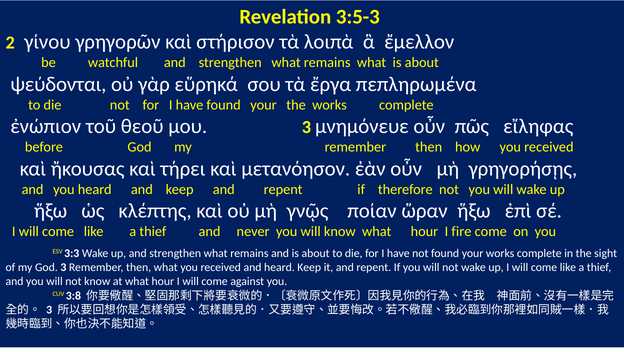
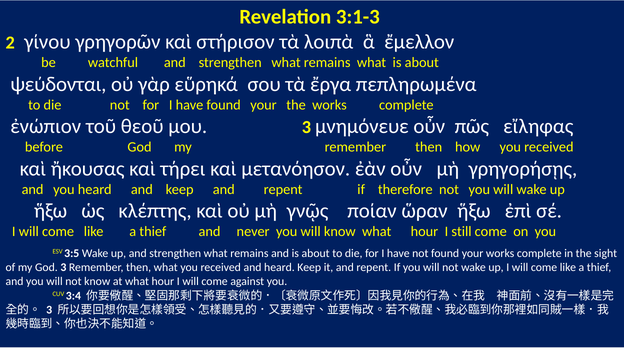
3:5-3: 3:5-3 -> 3:1-3 (358, 17)
fire: fire -> still (462, 232)
3:3: 3:3 -> 3:5 (72, 253)
3:8: 3:8 -> 3:4 (73, 296)
